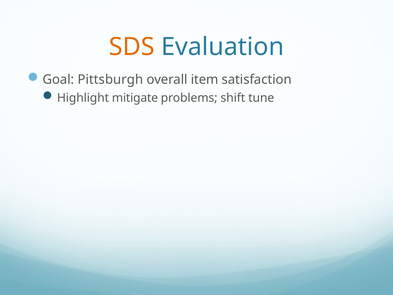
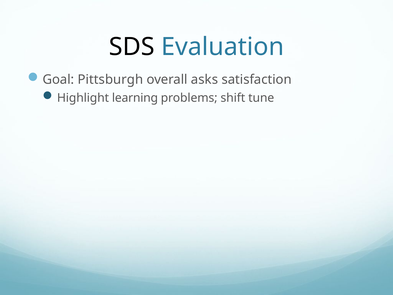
SDS colour: orange -> black (132, 47)
item: item -> asks (204, 80)
mitigate: mitigate -> learning (135, 98)
